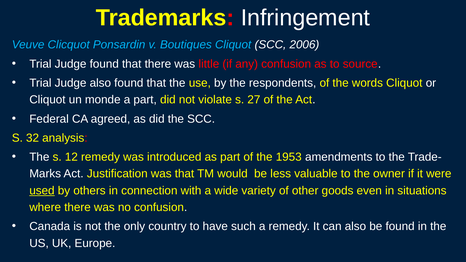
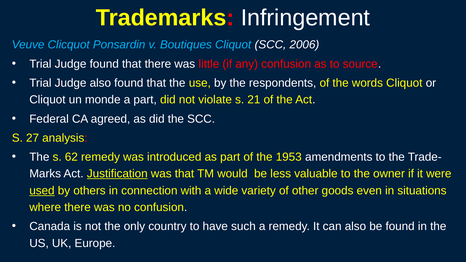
27: 27 -> 21 (254, 100)
32: 32 -> 27 (33, 138)
12: 12 -> 62 (71, 157)
Justification underline: none -> present (117, 174)
